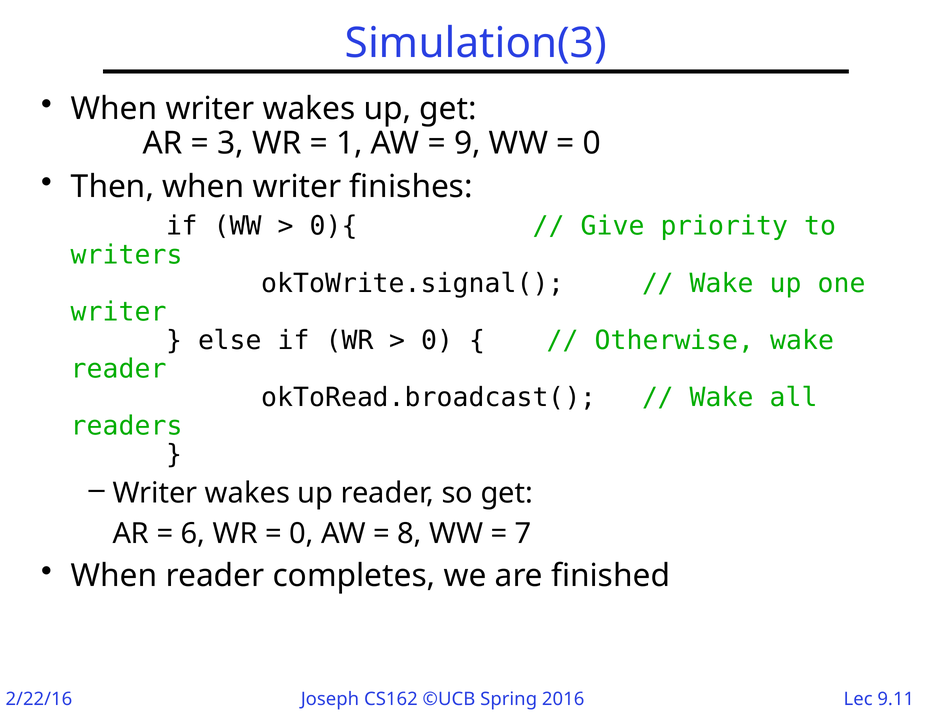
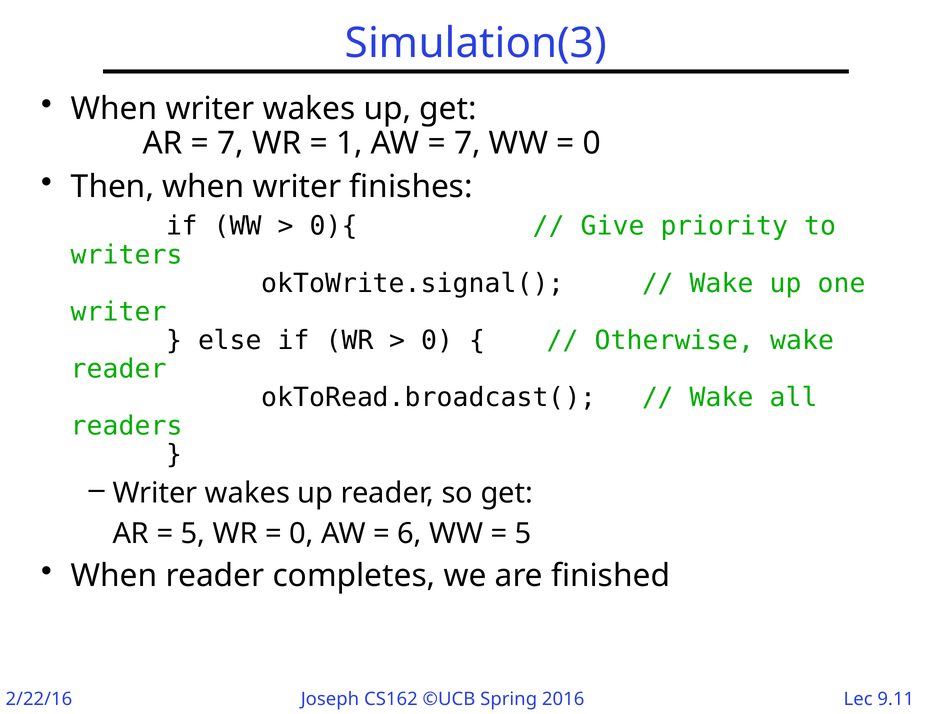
3: 3 -> 7 (231, 143)
9: 9 -> 7 (467, 143)
6: 6 -> 5 (193, 534)
8: 8 -> 6 (409, 534)
7: 7 -> 5 (523, 534)
